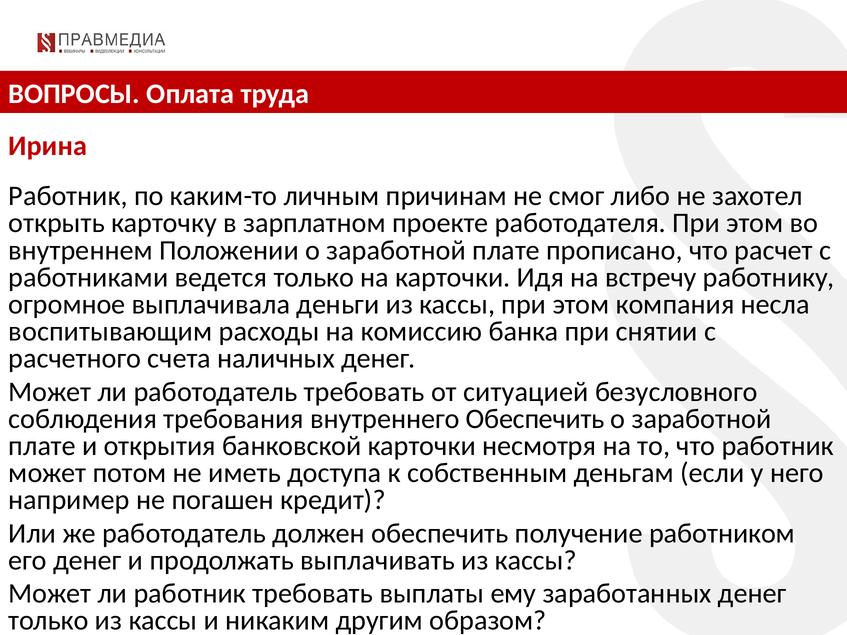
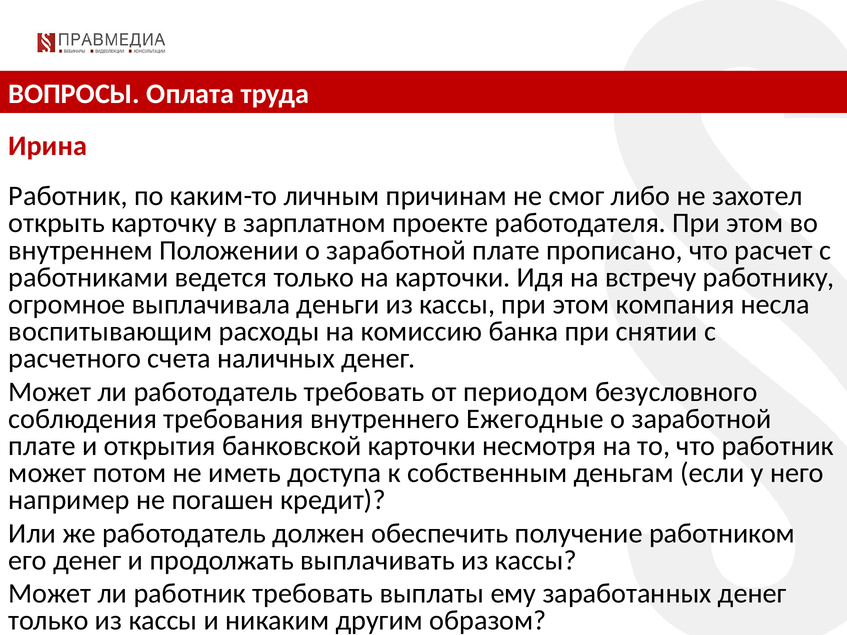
ситуацией: ситуацией -> периодом (526, 392)
внутреннего Обеспечить: Обеспечить -> Ежегодные (535, 419)
